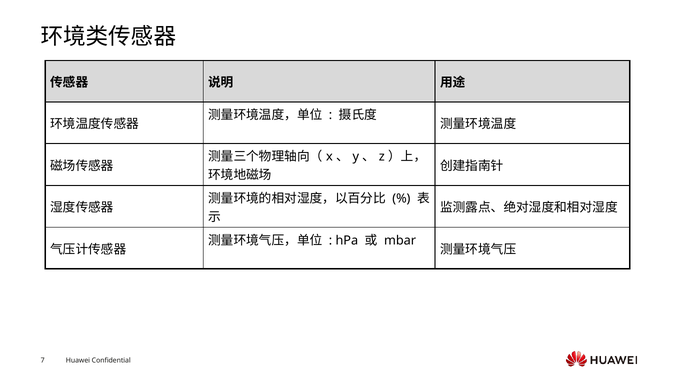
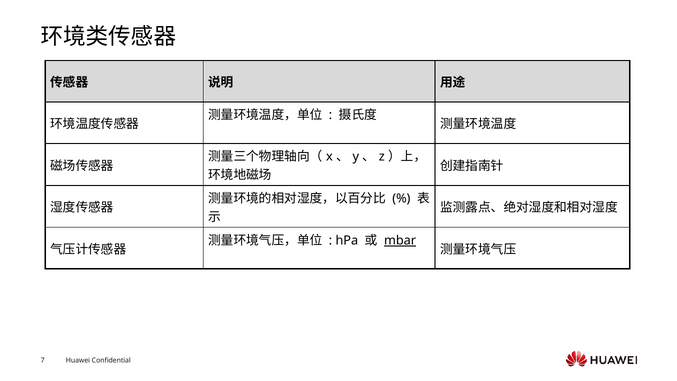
mbar underline: none -> present (400, 240)
